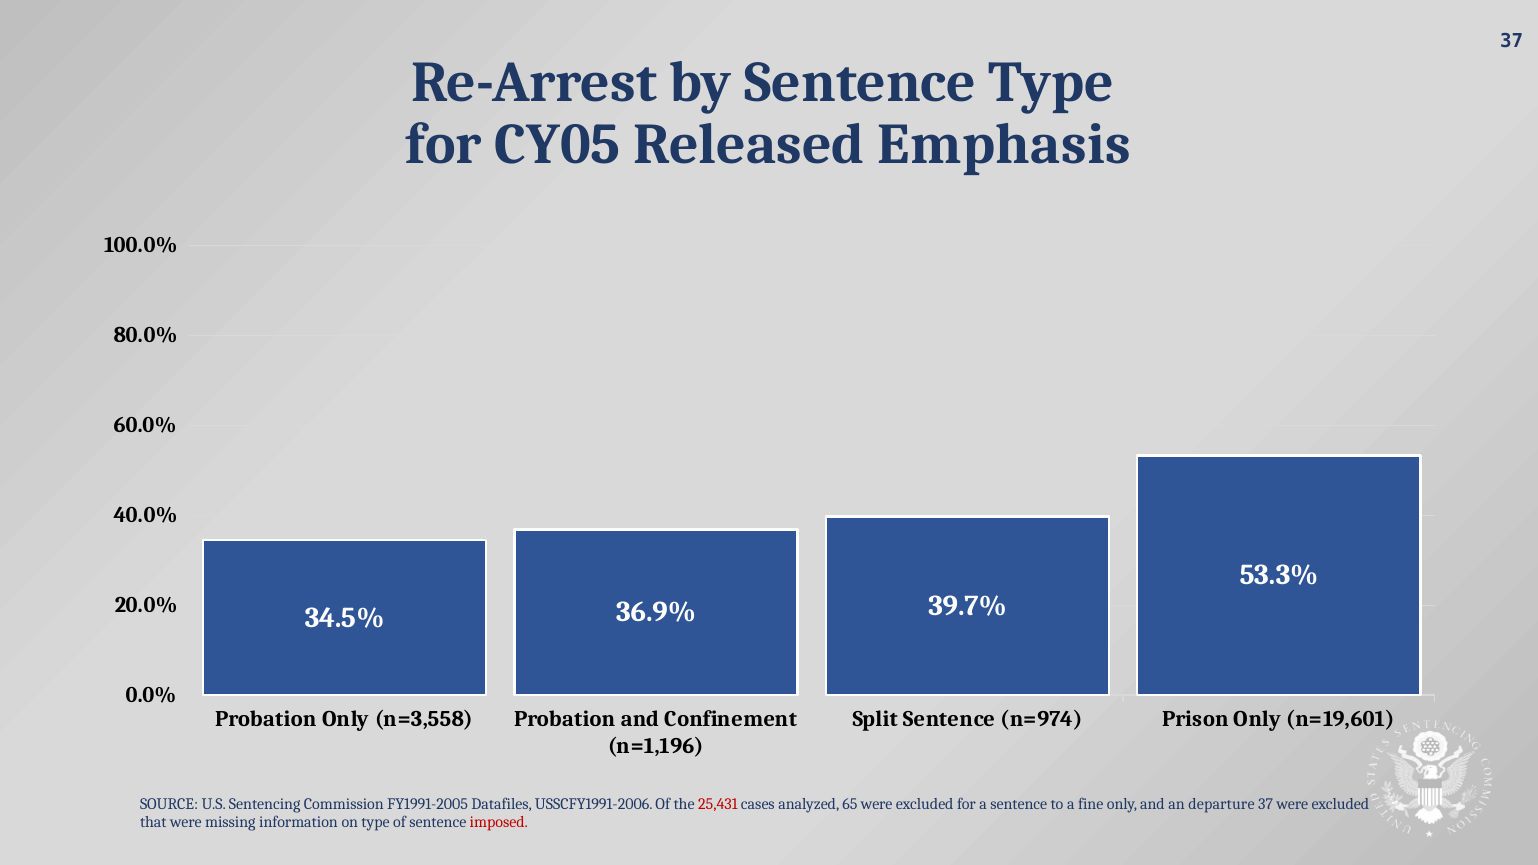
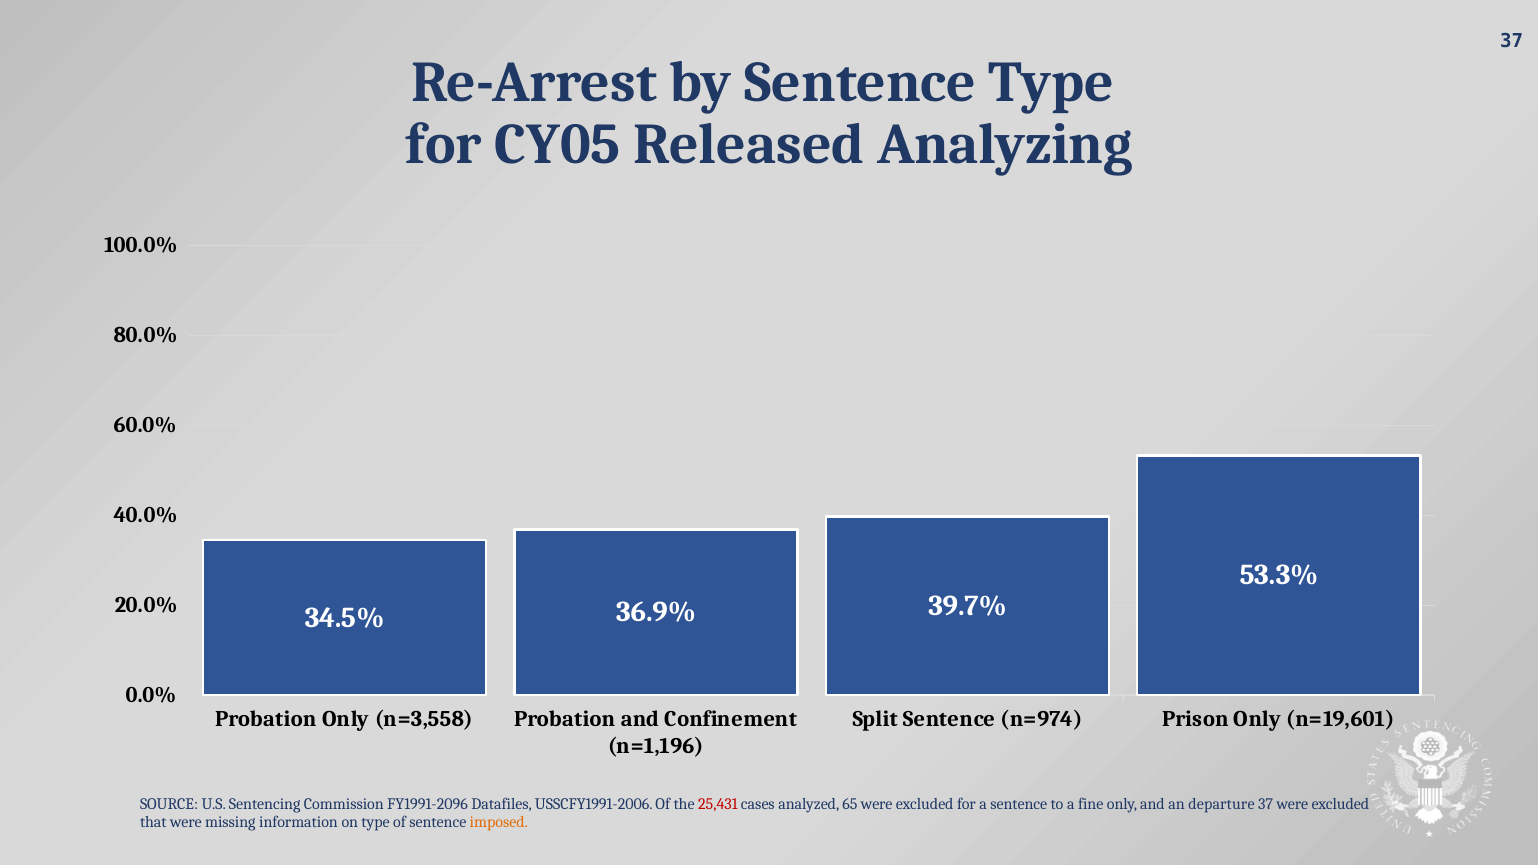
Emphasis: Emphasis -> Analyzing (1005, 145)
FY1991-2005: FY1991-2005 -> FY1991-2096 (428, 805)
imposed colour: red -> orange (499, 822)
